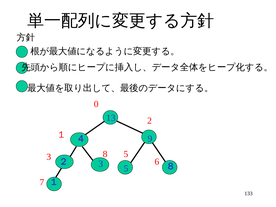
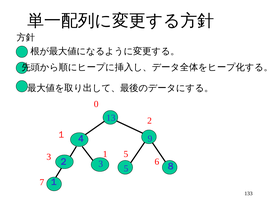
8: 8 -> 1 (105, 154)
